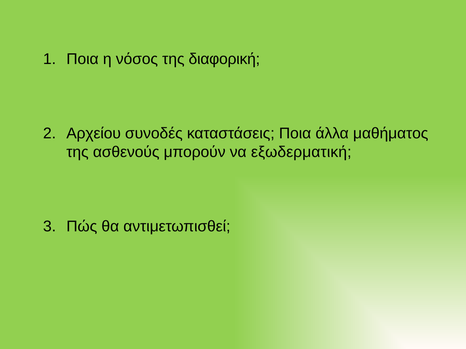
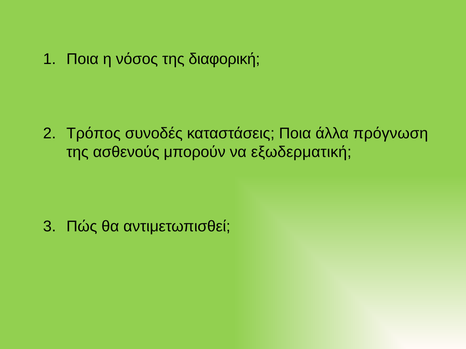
Αρχείου: Αρχείου -> Τρόπος (94, 134)
μαθήματος: μαθήματος -> πρόγνωση (391, 134)
